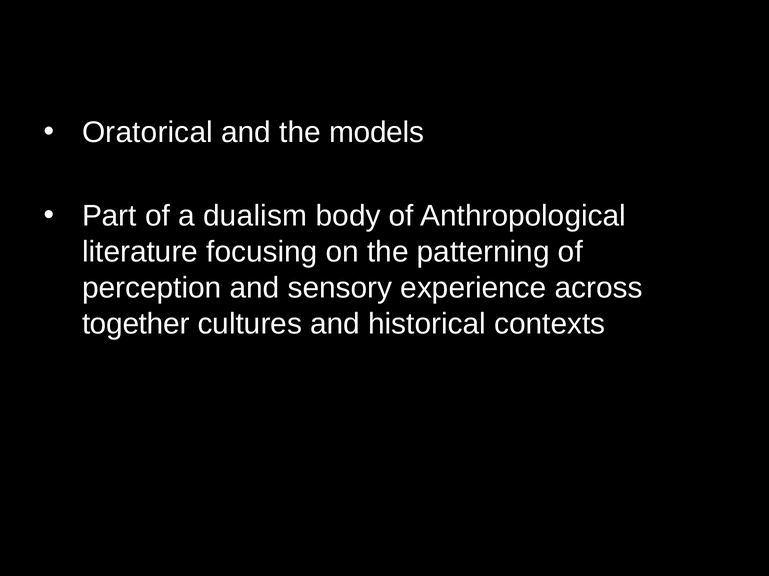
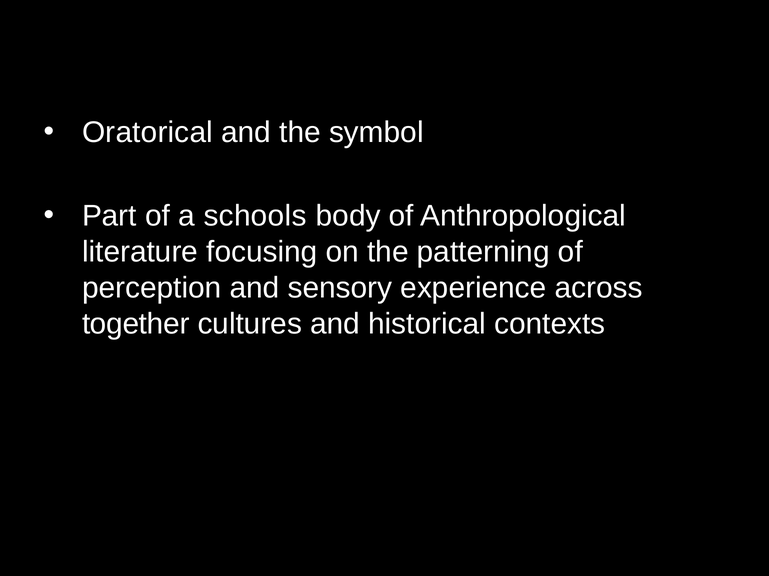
models: models -> symbol (376, 133)
dualism: dualism -> schools (255, 216)
